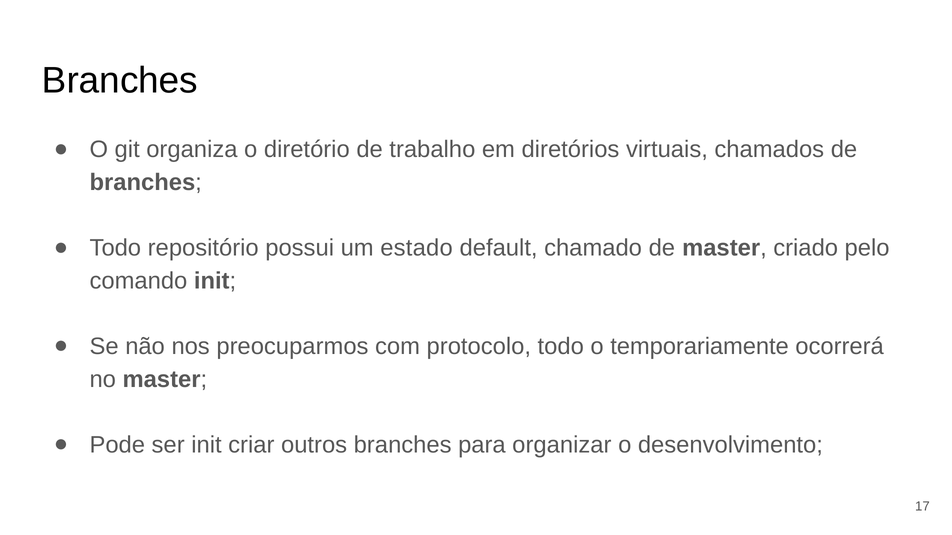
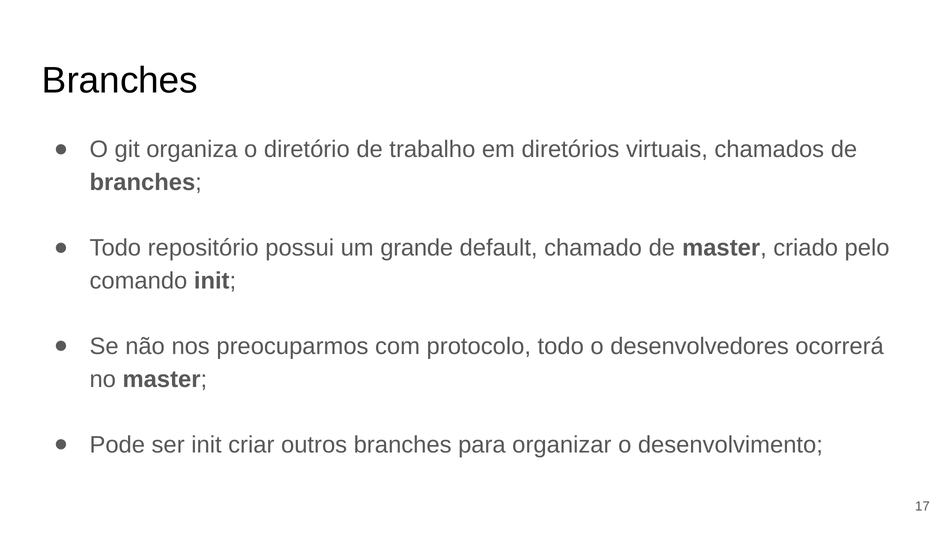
estado: estado -> grande (417, 248)
temporariamente: temporariamente -> desenvolvedores (700, 347)
